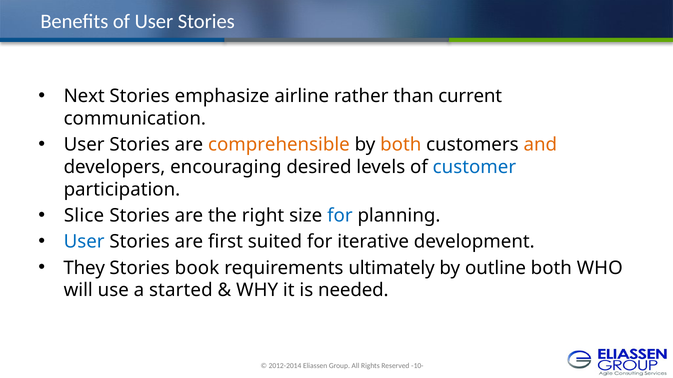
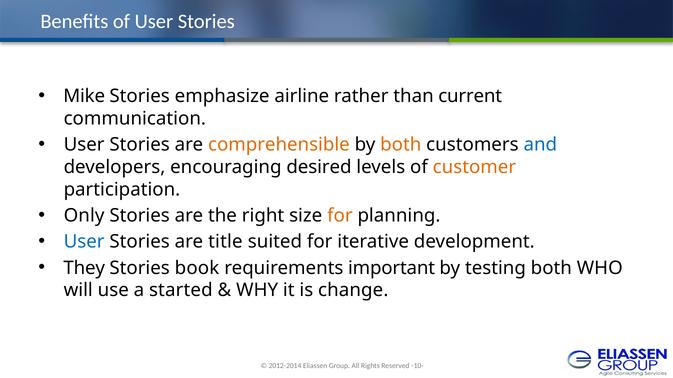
Next: Next -> Mike (84, 96)
and colour: orange -> blue (540, 145)
customer colour: blue -> orange (474, 167)
Slice: Slice -> Only (84, 216)
for colour: blue -> orange (340, 216)
are first: first -> title (225, 242)
ultimately: ultimately -> important (392, 268)
outline: outline -> testing (495, 268)
needed: needed -> change (353, 291)
